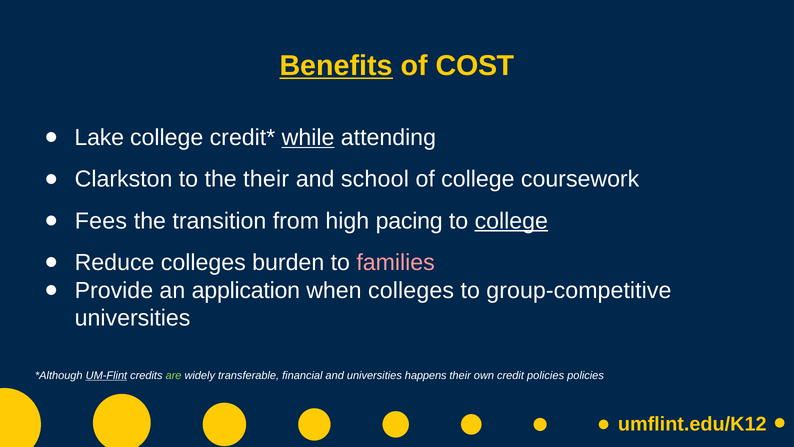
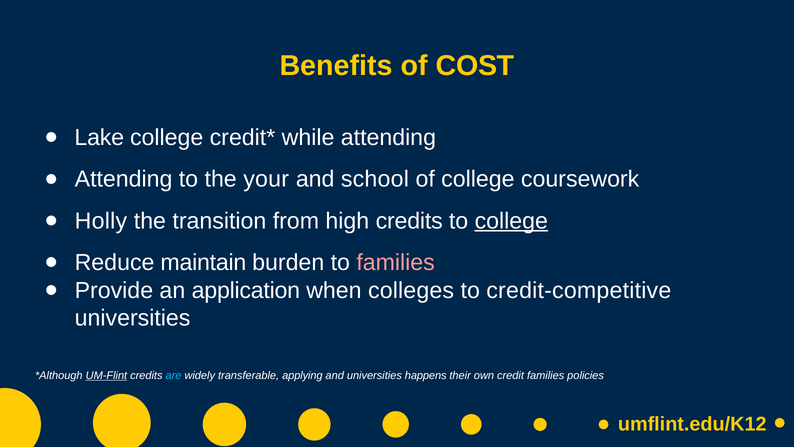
Benefits underline: present -> none (336, 66)
while underline: present -> none (308, 137)
Clarkston: Clarkston -> Attending (124, 179)
the their: their -> your (266, 179)
Fees: Fees -> Holly (101, 221)
high pacing: pacing -> credits (409, 221)
Reduce colleges: colleges -> maintain (203, 262)
group-competitive: group-competitive -> credit-competitive (579, 290)
are colour: light green -> light blue (174, 375)
financial: financial -> applying (302, 375)
credit policies: policies -> families (546, 375)
